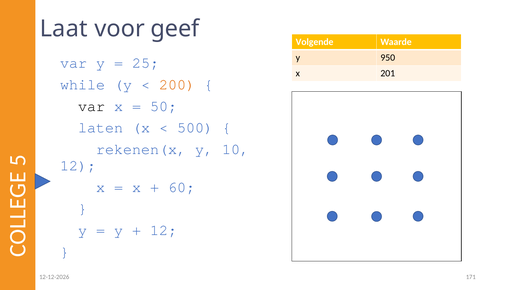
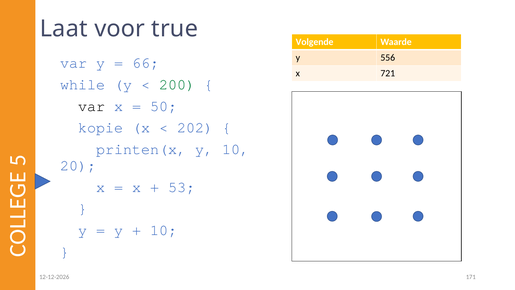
geef: geef -> true (175, 29)
950: 950 -> 556 (388, 58)
25: 25 -> 66 (146, 63)
201: 201 -> 721 (388, 73)
200 colour: orange -> green (177, 84)
laten: laten -> kopie (101, 128)
500: 500 -> 202 (195, 128)
rekenen(x: rekenen(x -> printen(x (141, 149)
12: 12 -> 20 (78, 165)
60: 60 -> 53 (182, 187)
12: 12 -> 10 (164, 230)
